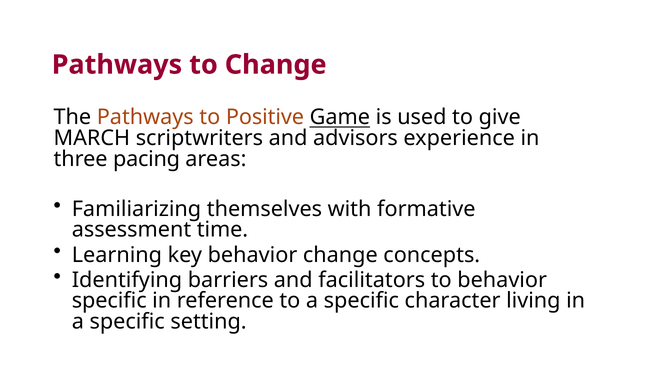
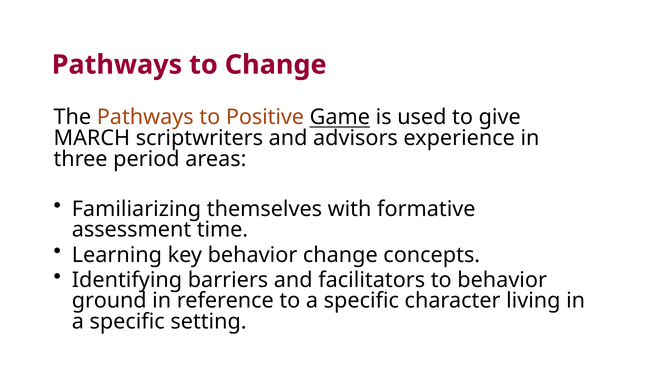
pacing: pacing -> period (146, 159)
specific: specific -> ground (109, 301)
